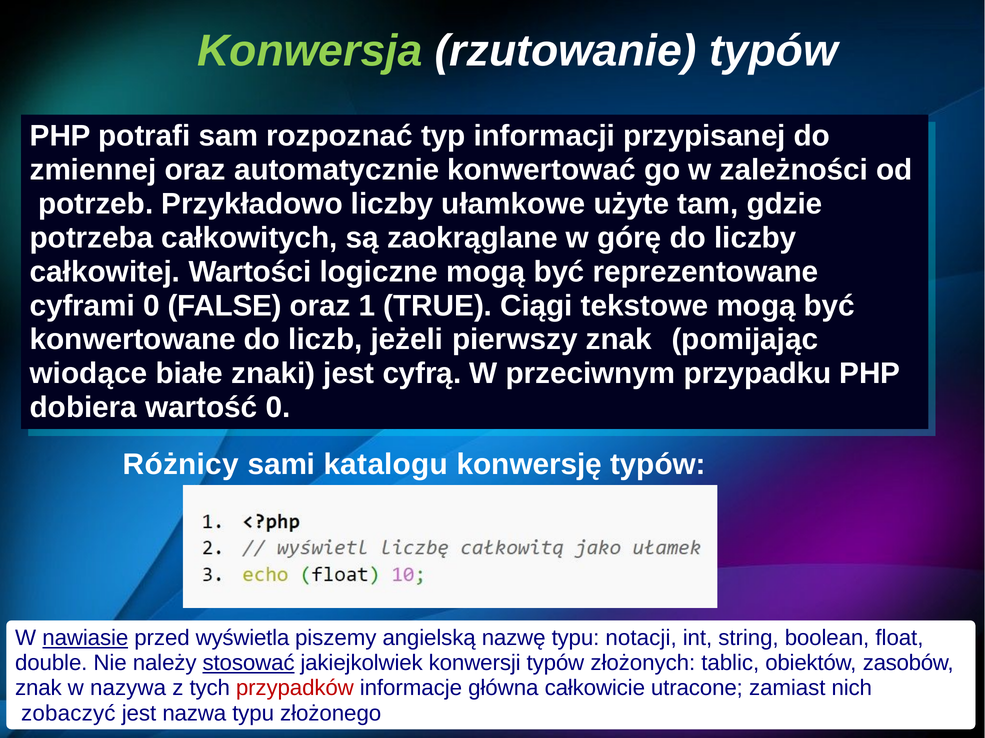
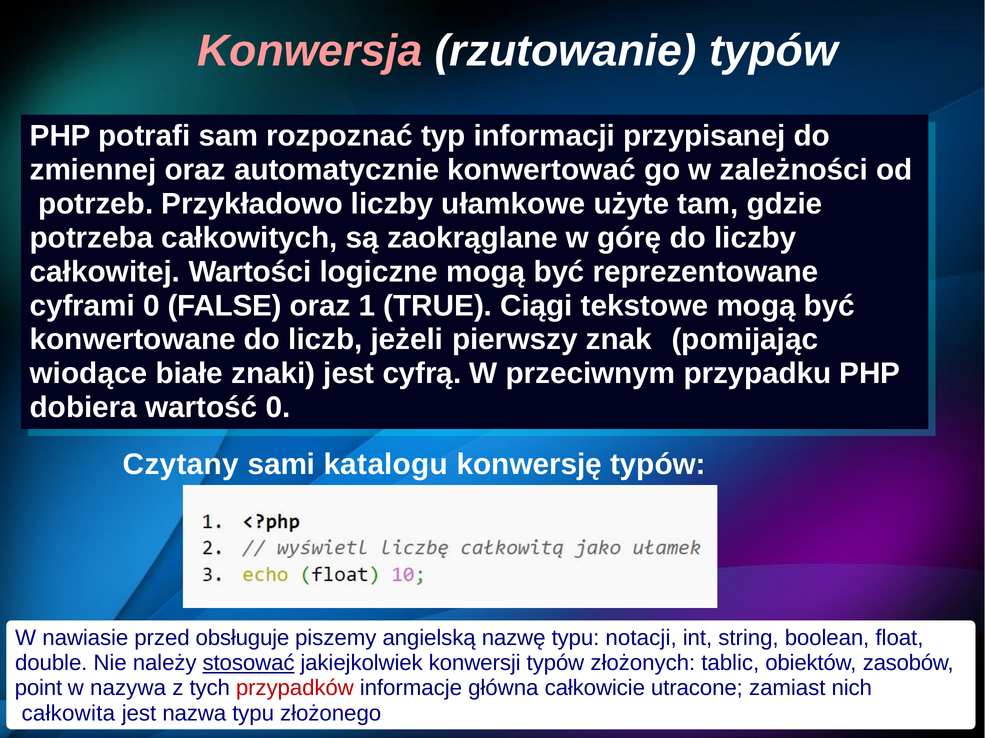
Konwersja colour: light green -> pink (310, 51)
Różnicy: Różnicy -> Czytany (181, 465)
nawiasie underline: present -> none (85, 638)
wyświetla: wyświetla -> obsługuje (243, 638)
znak: znak -> point (38, 688)
zobaczyć: zobaczyć -> całkowita (68, 713)
